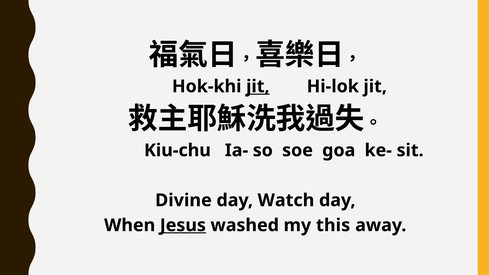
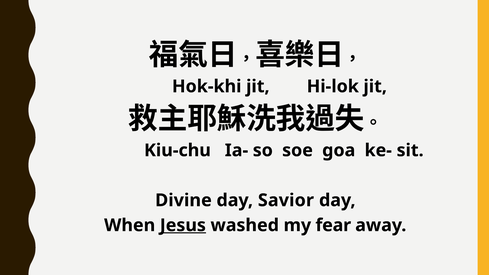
jit underline: present -> none (258, 86)
Watch: Watch -> Savior (286, 200)
this: this -> fear (333, 225)
